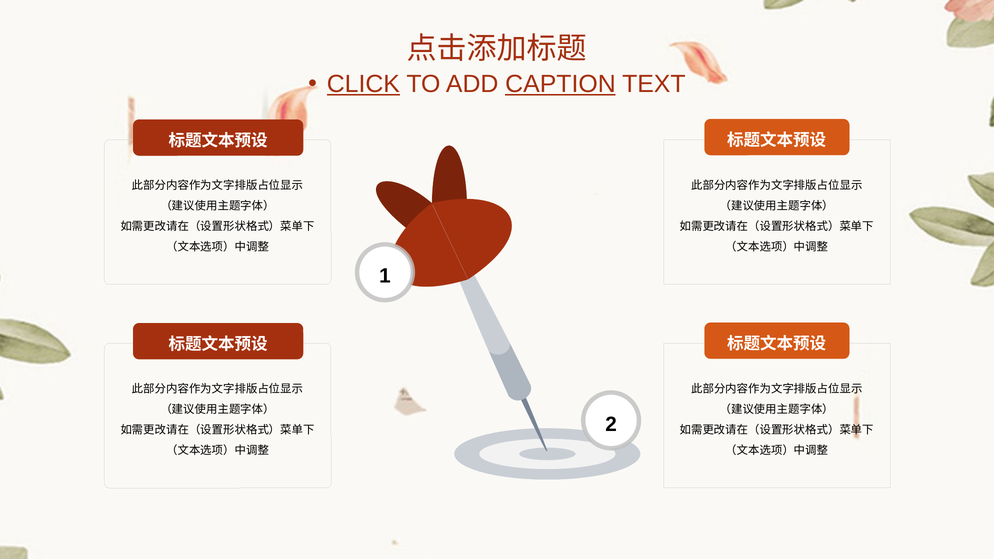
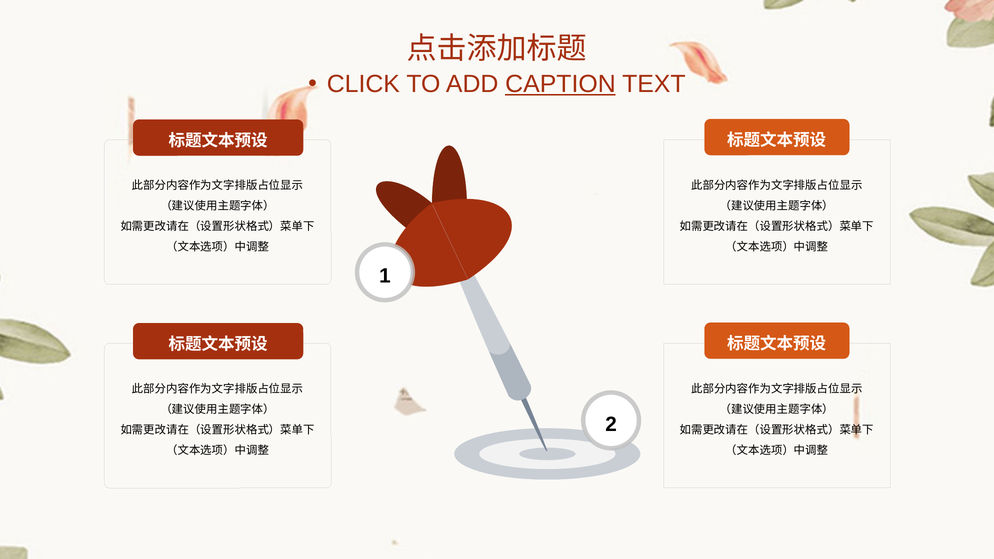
CLICK underline: present -> none (363, 84)
